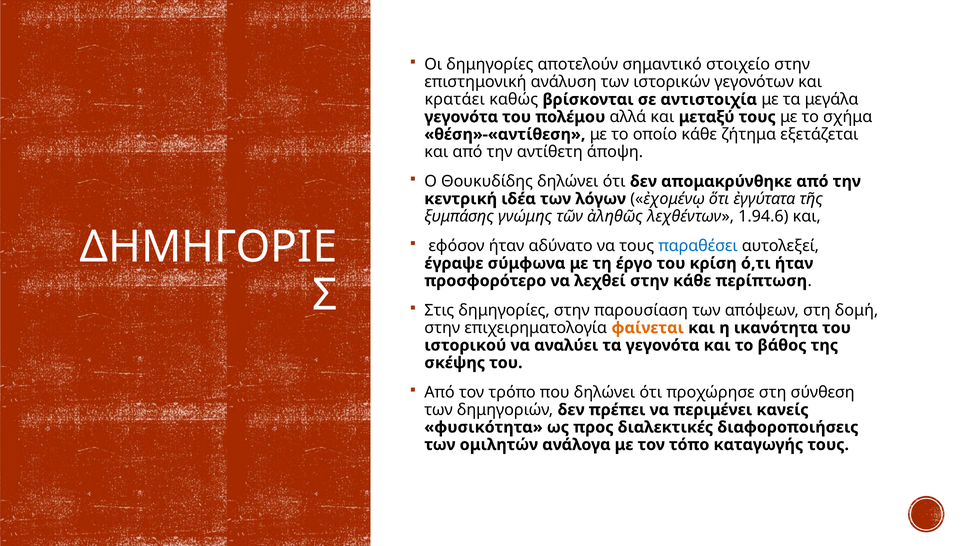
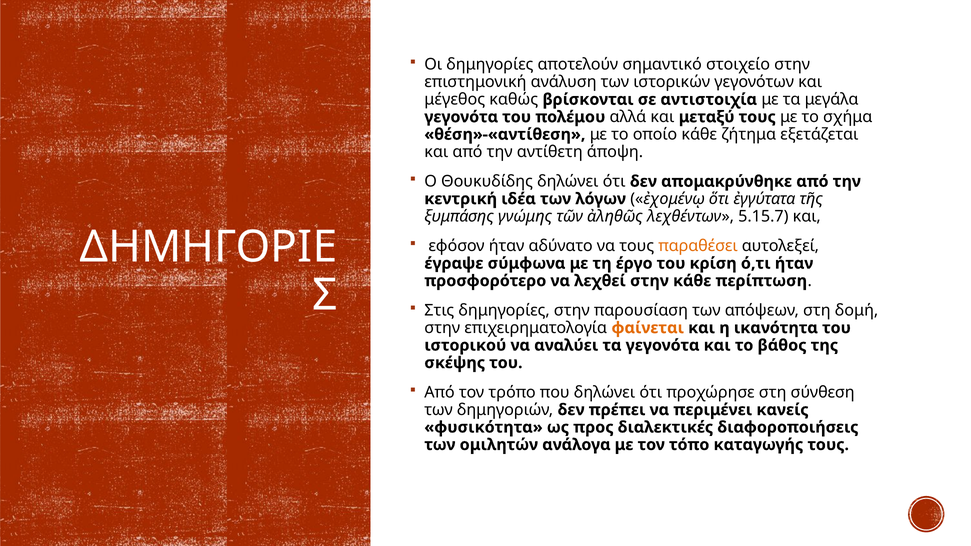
κρατάει: κρατάει -> μέγεθος (455, 100)
1.94.6: 1.94.6 -> 5.15.7 (763, 216)
παραθέσει colour: blue -> orange (698, 246)
